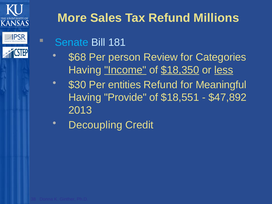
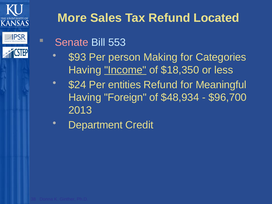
Millions: Millions -> Located (216, 18)
Senate colour: light blue -> pink (72, 42)
181: 181 -> 553 (117, 42)
$68: $68 -> $93 (77, 57)
Review: Review -> Making (161, 57)
$18,350 underline: present -> none (180, 70)
less underline: present -> none (224, 70)
$30: $30 -> $24 (77, 85)
Provide: Provide -> Foreign (125, 97)
$18,551: $18,551 -> $48,934 (180, 97)
$47,892: $47,892 -> $96,700 (228, 97)
Decoupling: Decoupling -> Department (96, 125)
